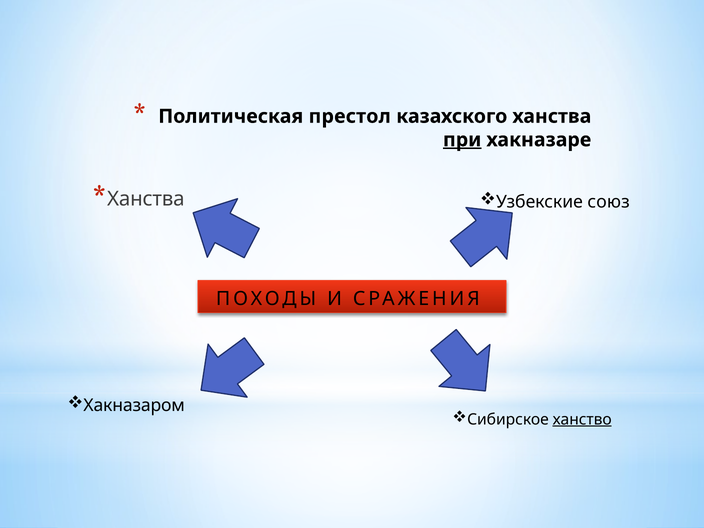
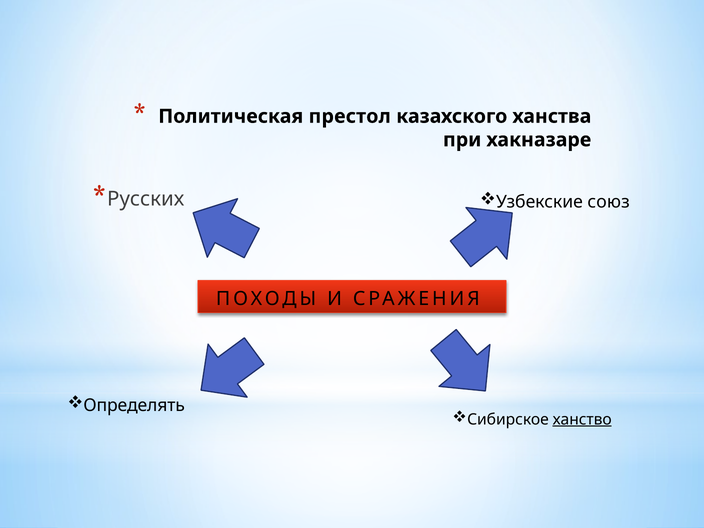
при underline: present -> none (462, 140)
Ханства: Ханства -> Русских (146, 199)
Хакназаром: Хакназаром -> Определять (134, 405)
